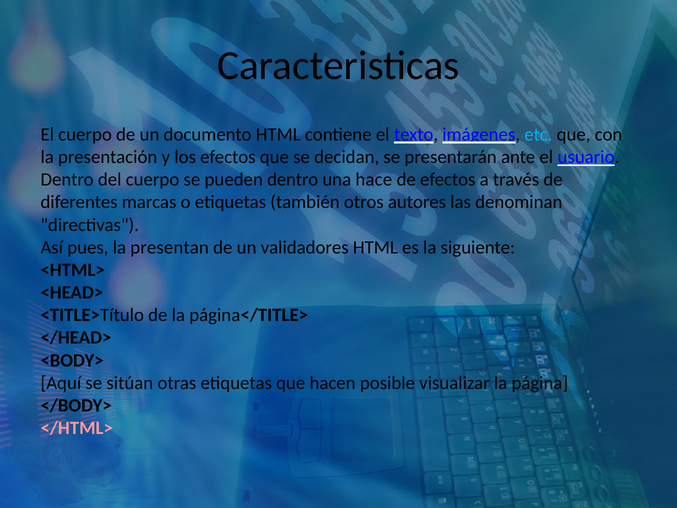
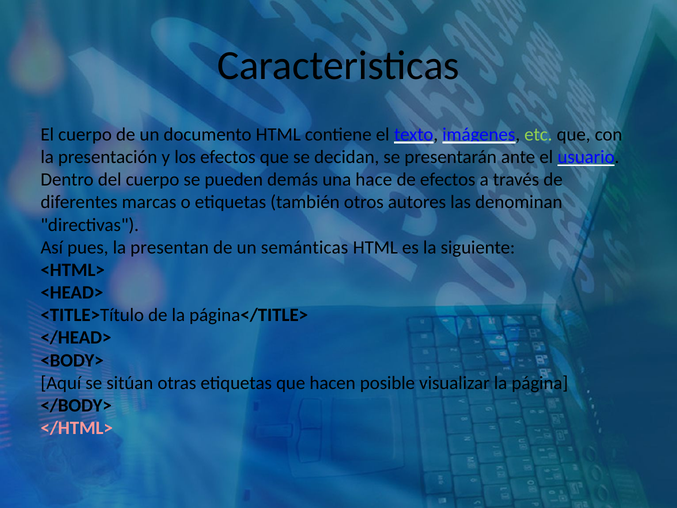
etc colour: light blue -> light green (538, 134)
pueden dentro: dentro -> demás (293, 180)
validadores: validadores -> semánticas (305, 247)
